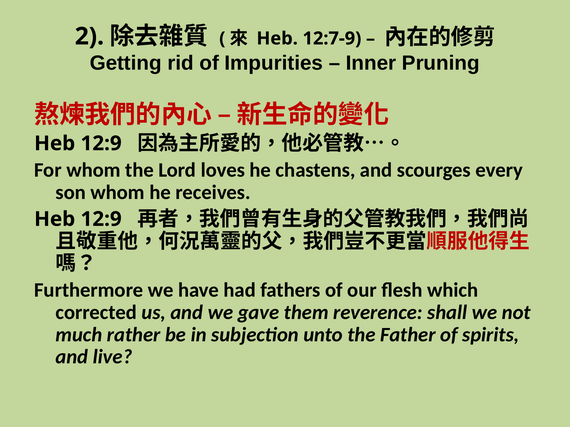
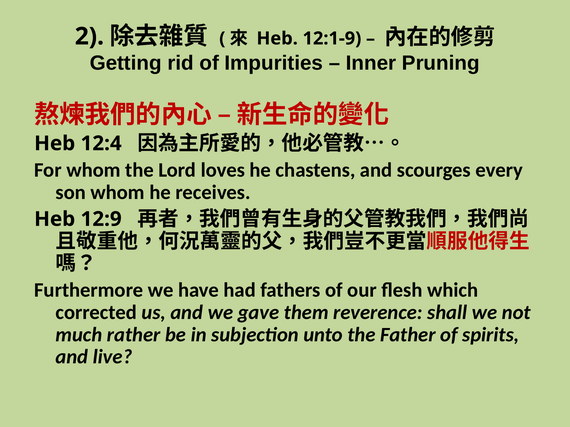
12:7-9: 12:7-9 -> 12:1-9 (332, 38)
12:9: 12:9 -> 12:4 (101, 144)
